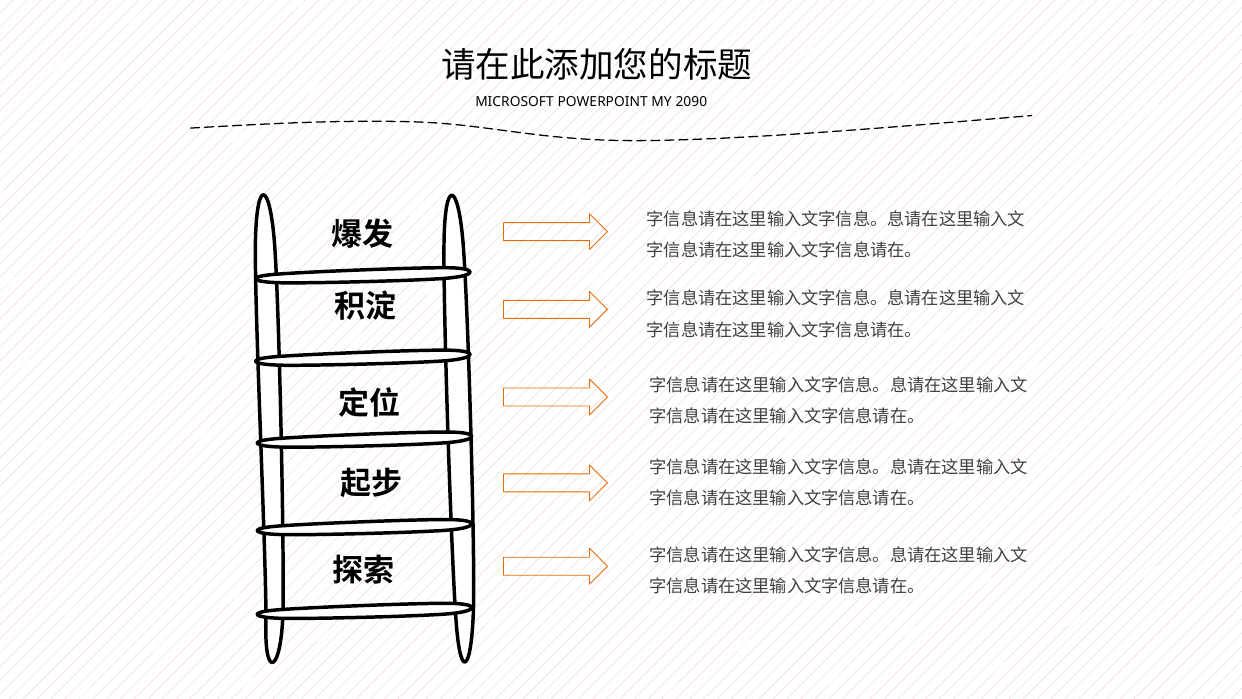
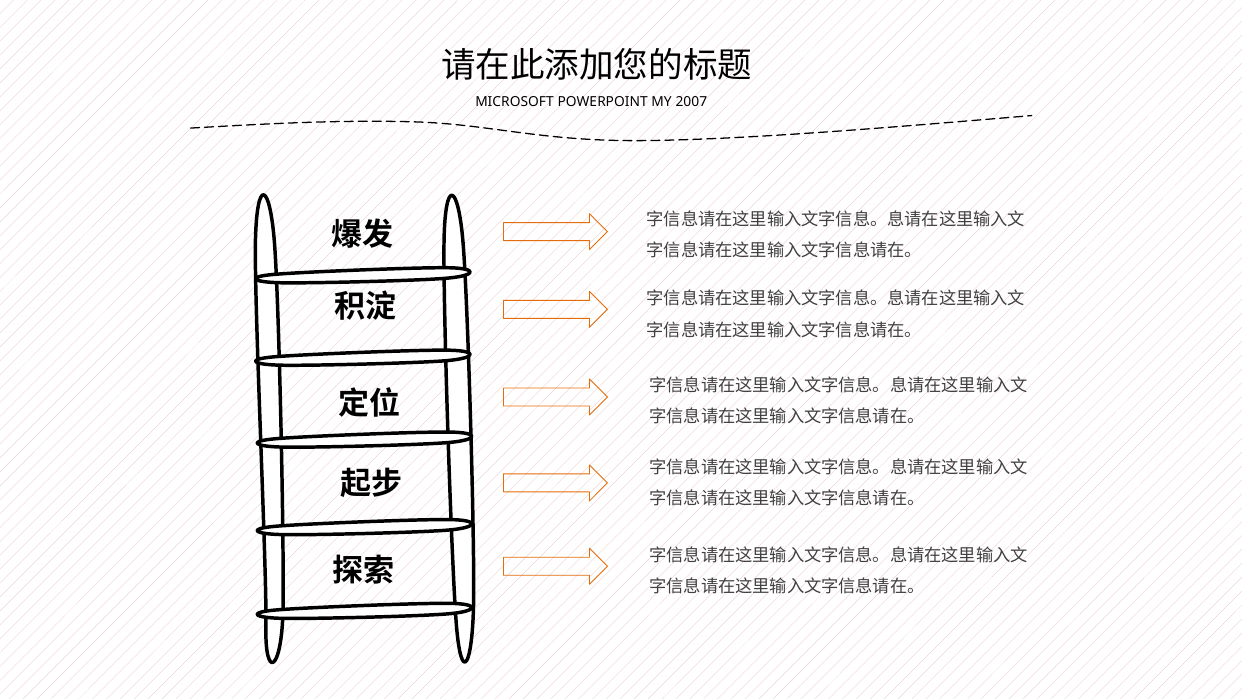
2090: 2090 -> 2007 (691, 102)
